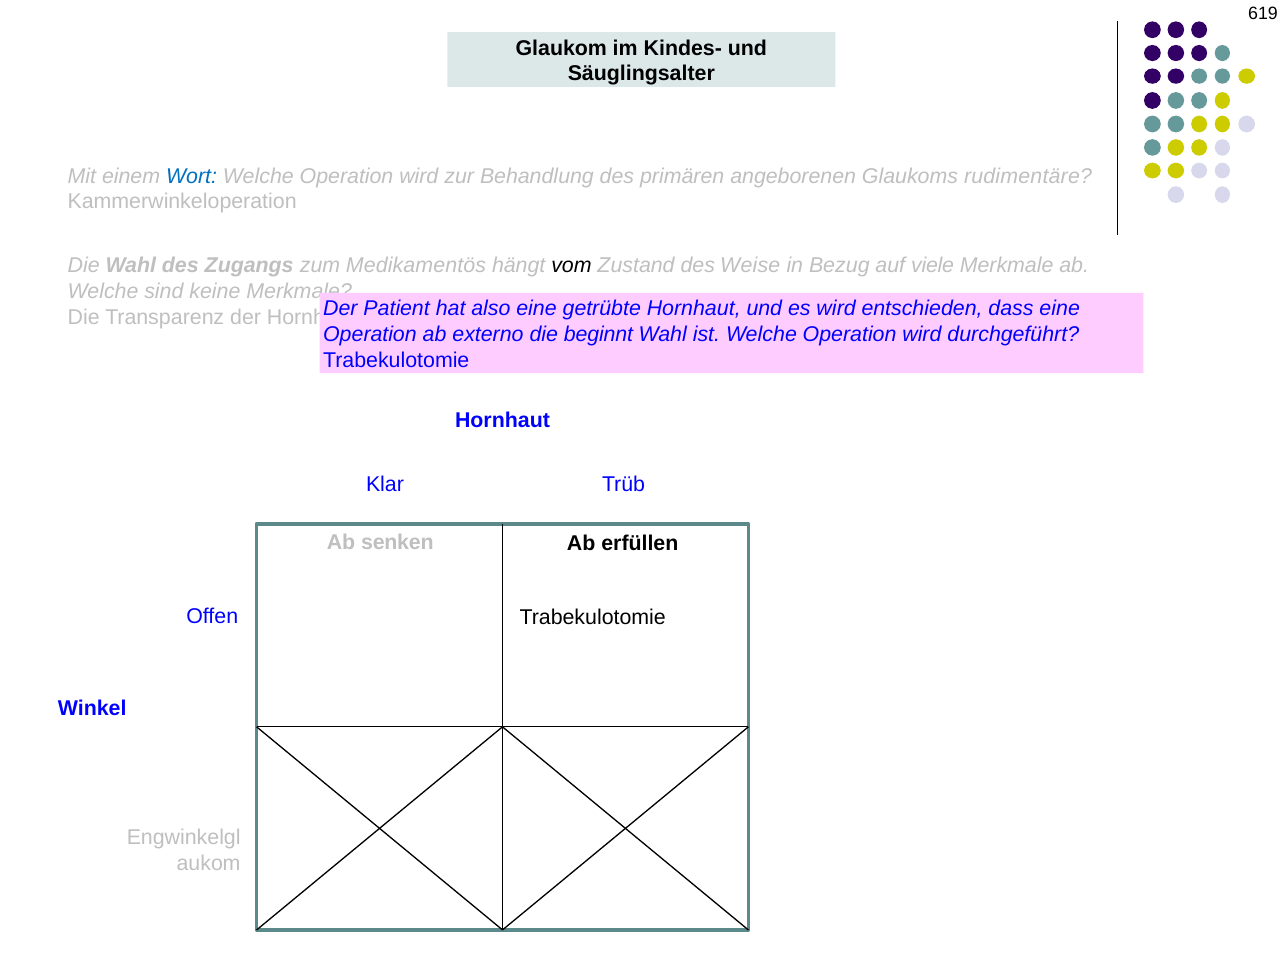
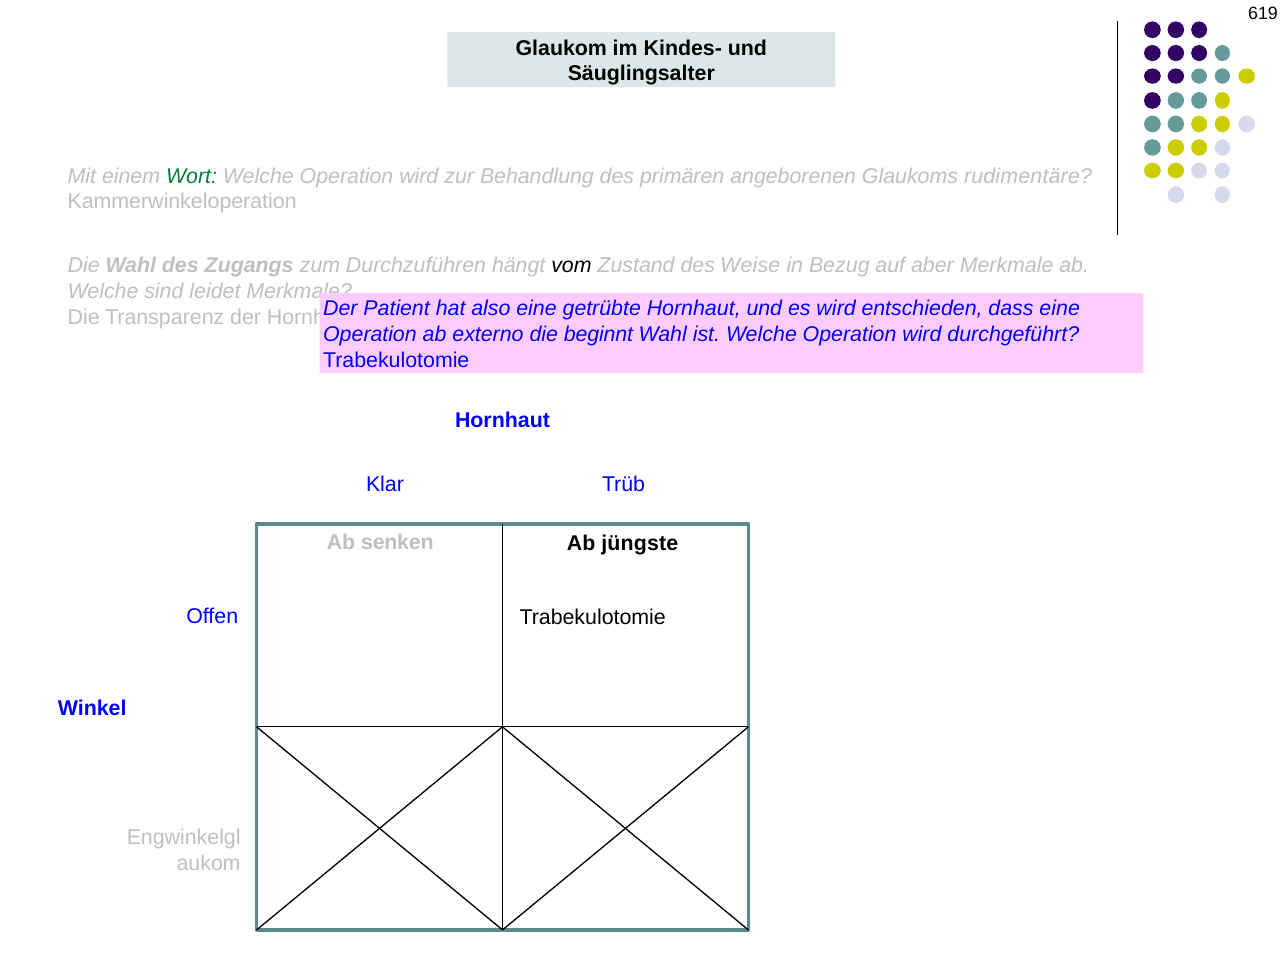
Wort colour: blue -> green (192, 176)
Medikamentös: Medikamentös -> Durchzuführen (416, 266)
viele: viele -> aber (932, 266)
keine: keine -> leidet (215, 292)
erfüllen: erfüllen -> jüngste (640, 544)
